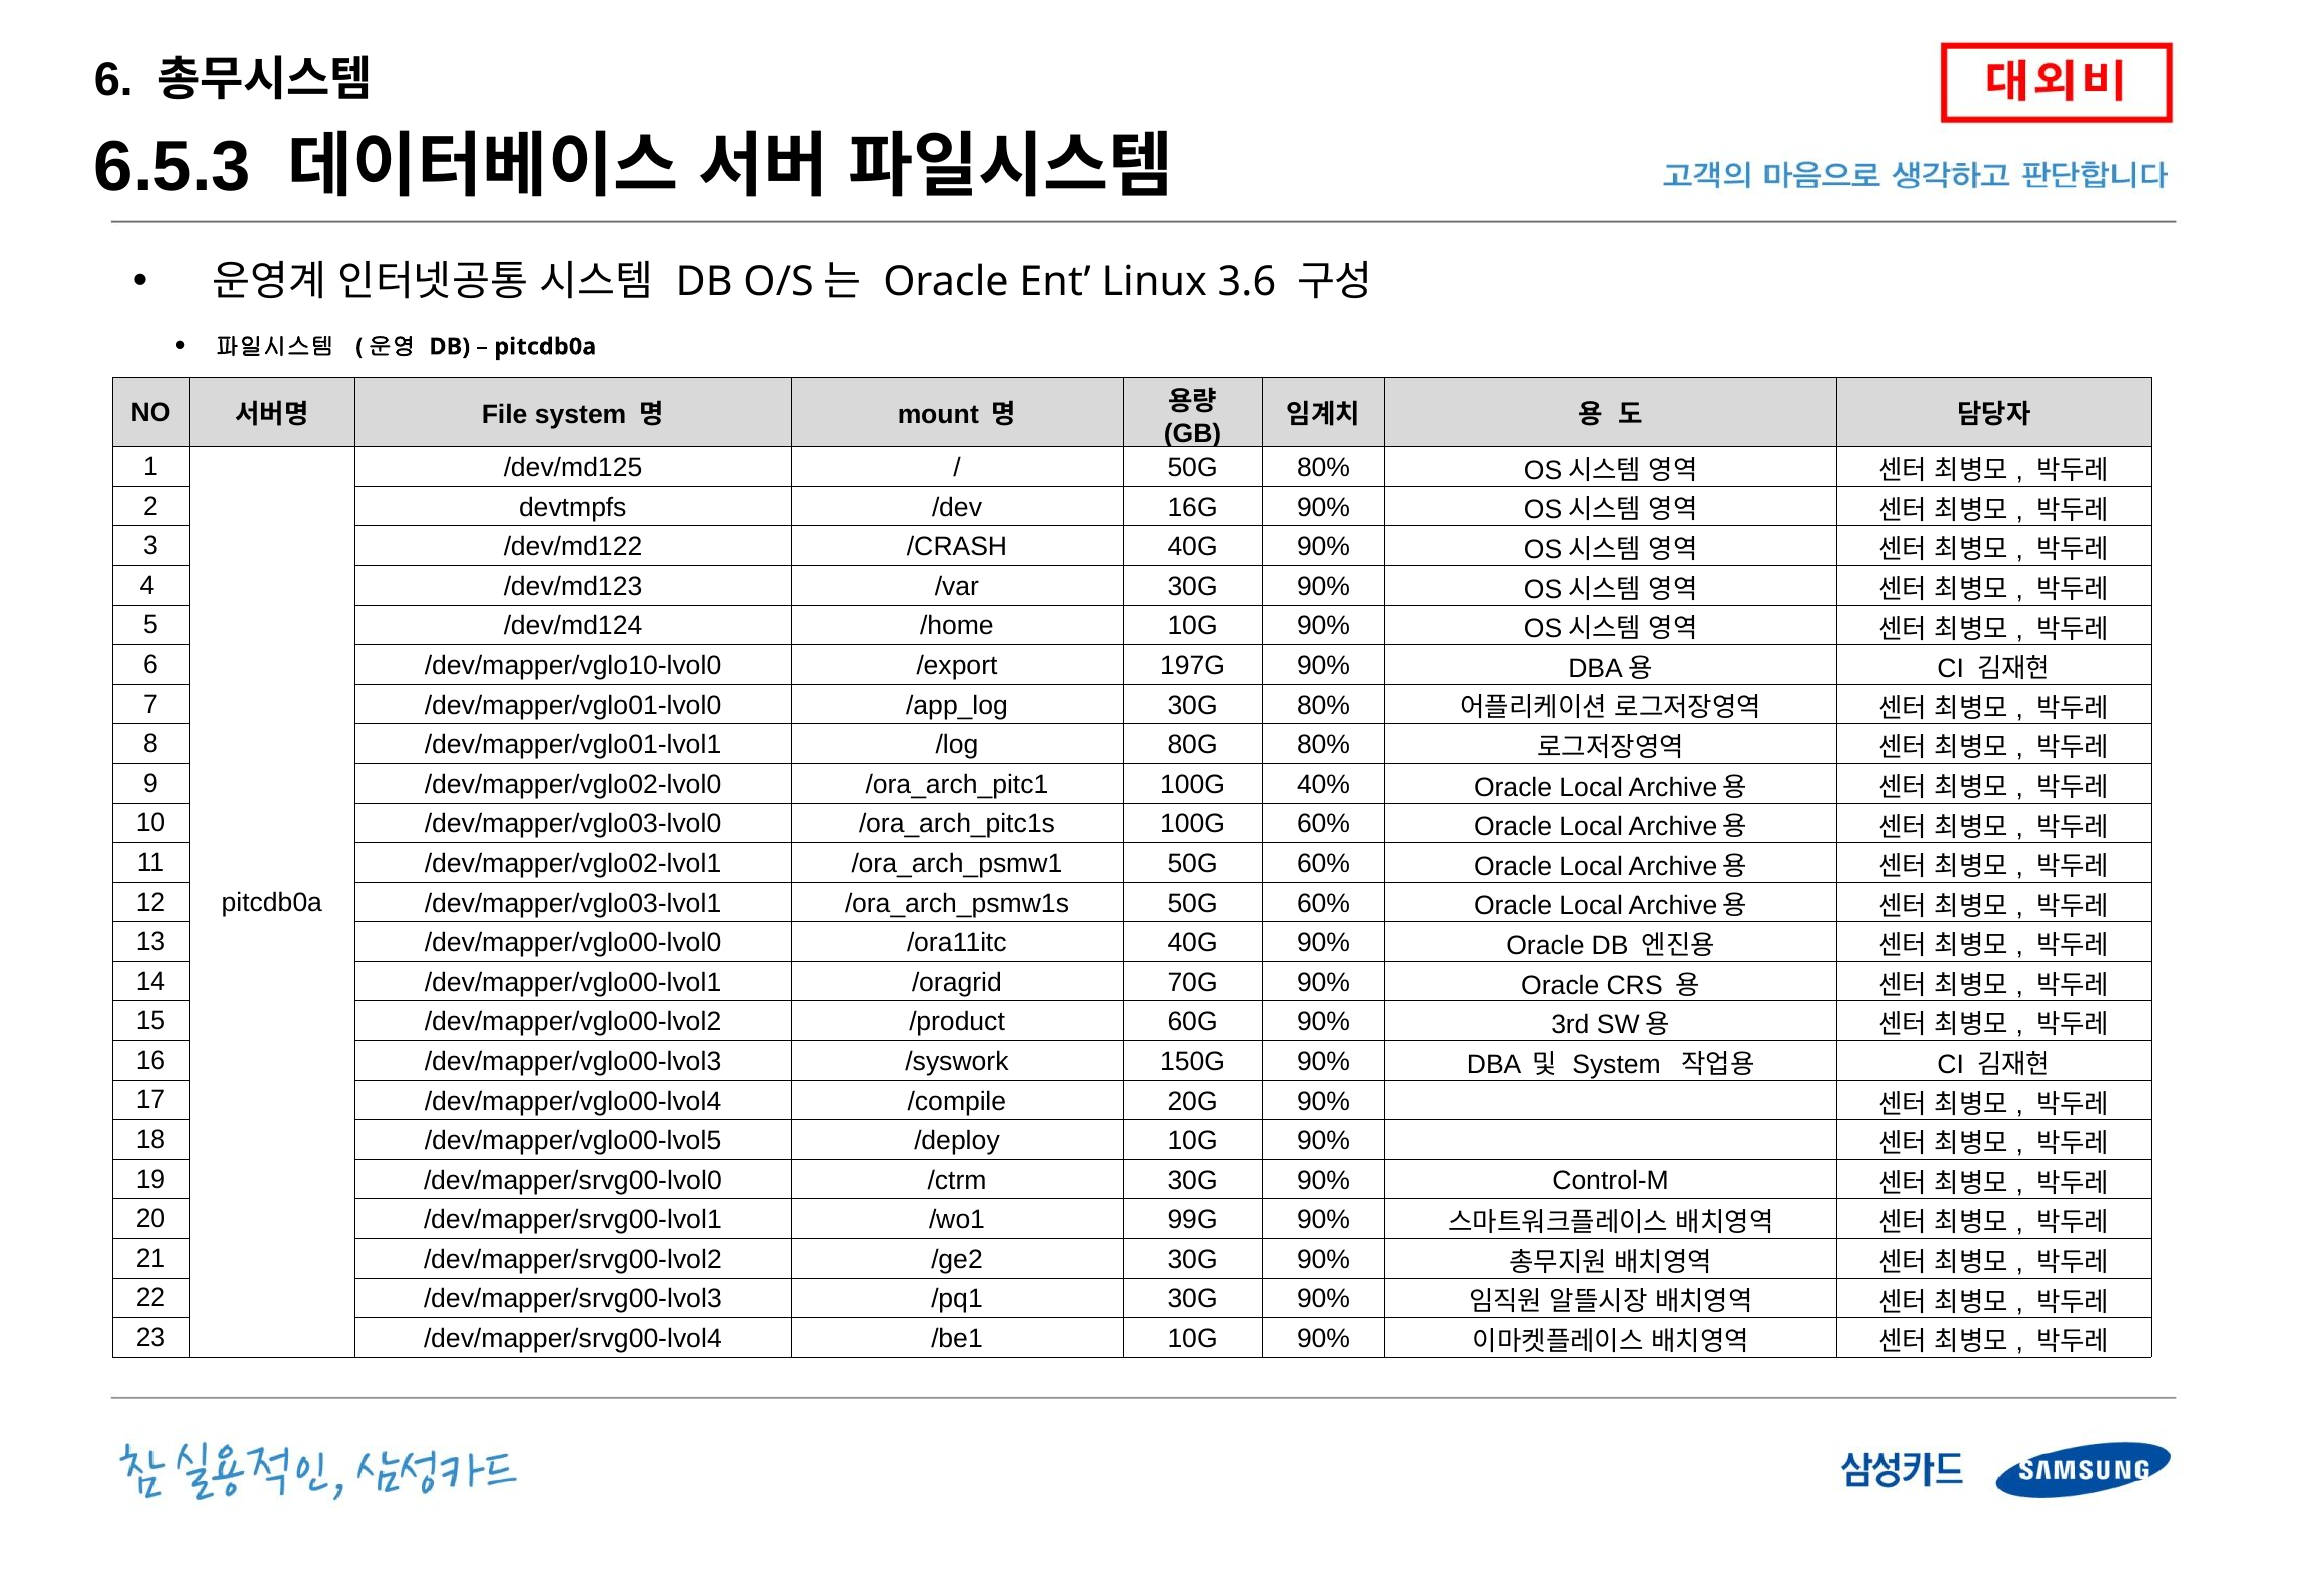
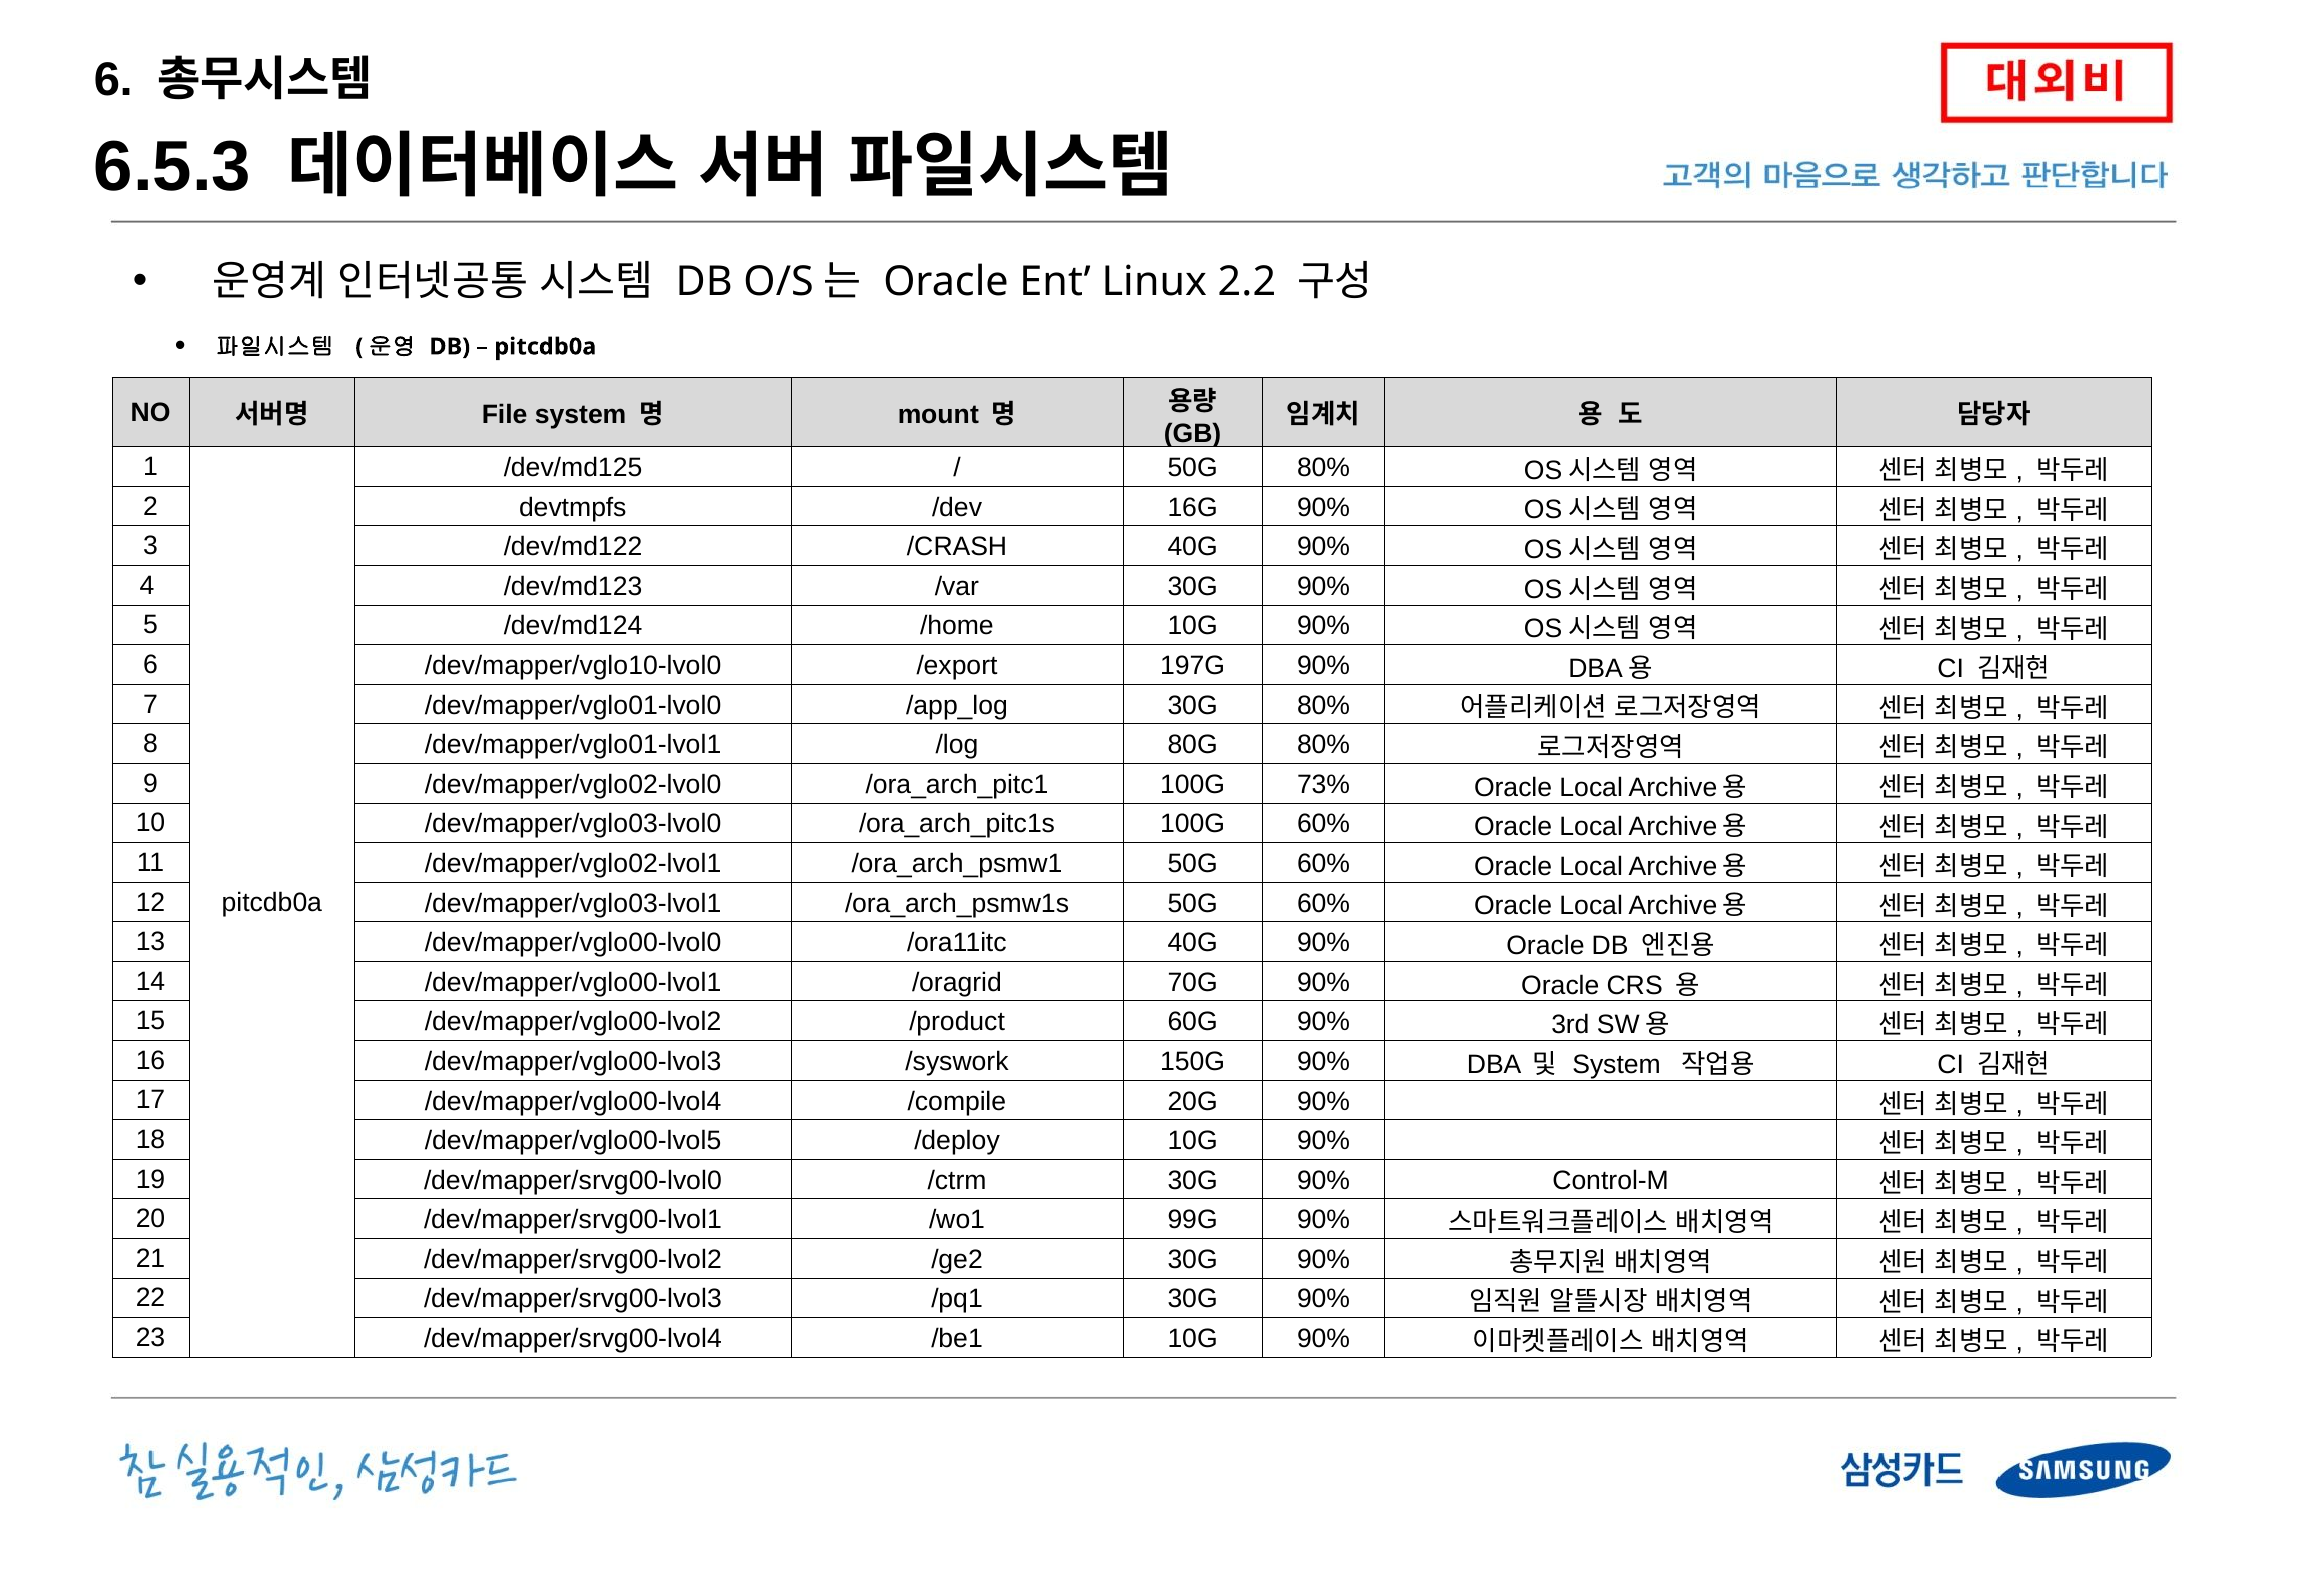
3.6: 3.6 -> 2.2 (1247, 282)
40%: 40% -> 73% (1324, 785)
